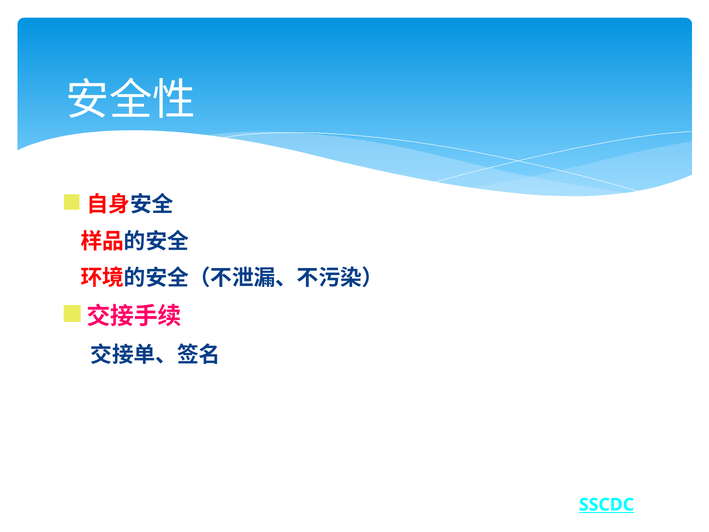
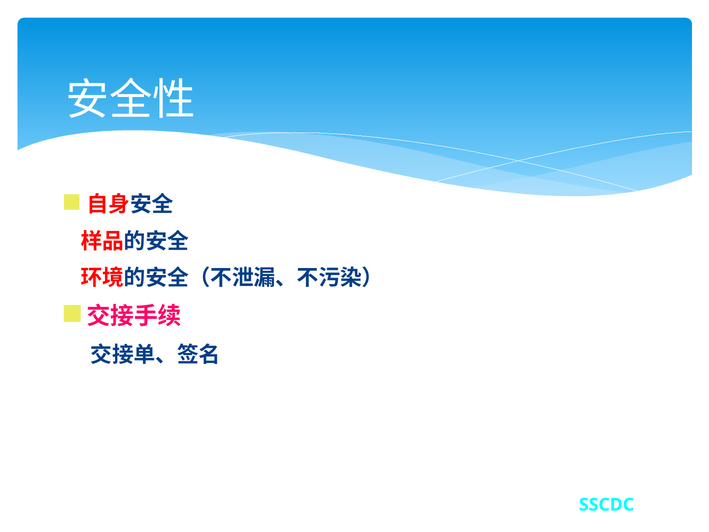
SSCDC underline: present -> none (607, 504)
